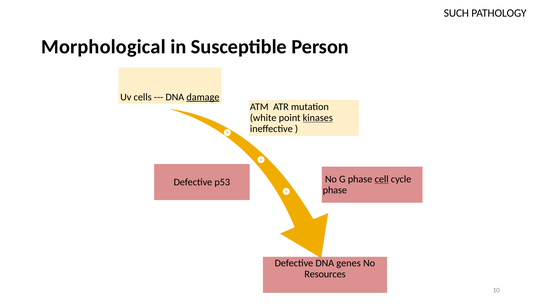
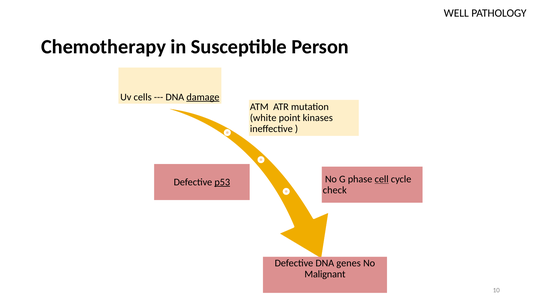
SUCH: SUCH -> WELL (456, 13)
Morphological: Morphological -> Chemotherapy (104, 47)
kinases underline: present -> none (318, 118)
p53 underline: none -> present (222, 182)
phase: phase -> check (335, 190)
Resources: Resources -> Malignant (325, 274)
